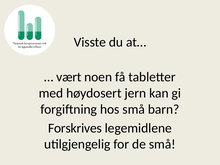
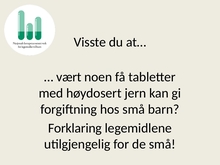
Forskrives: Forskrives -> Forklaring (75, 128)
